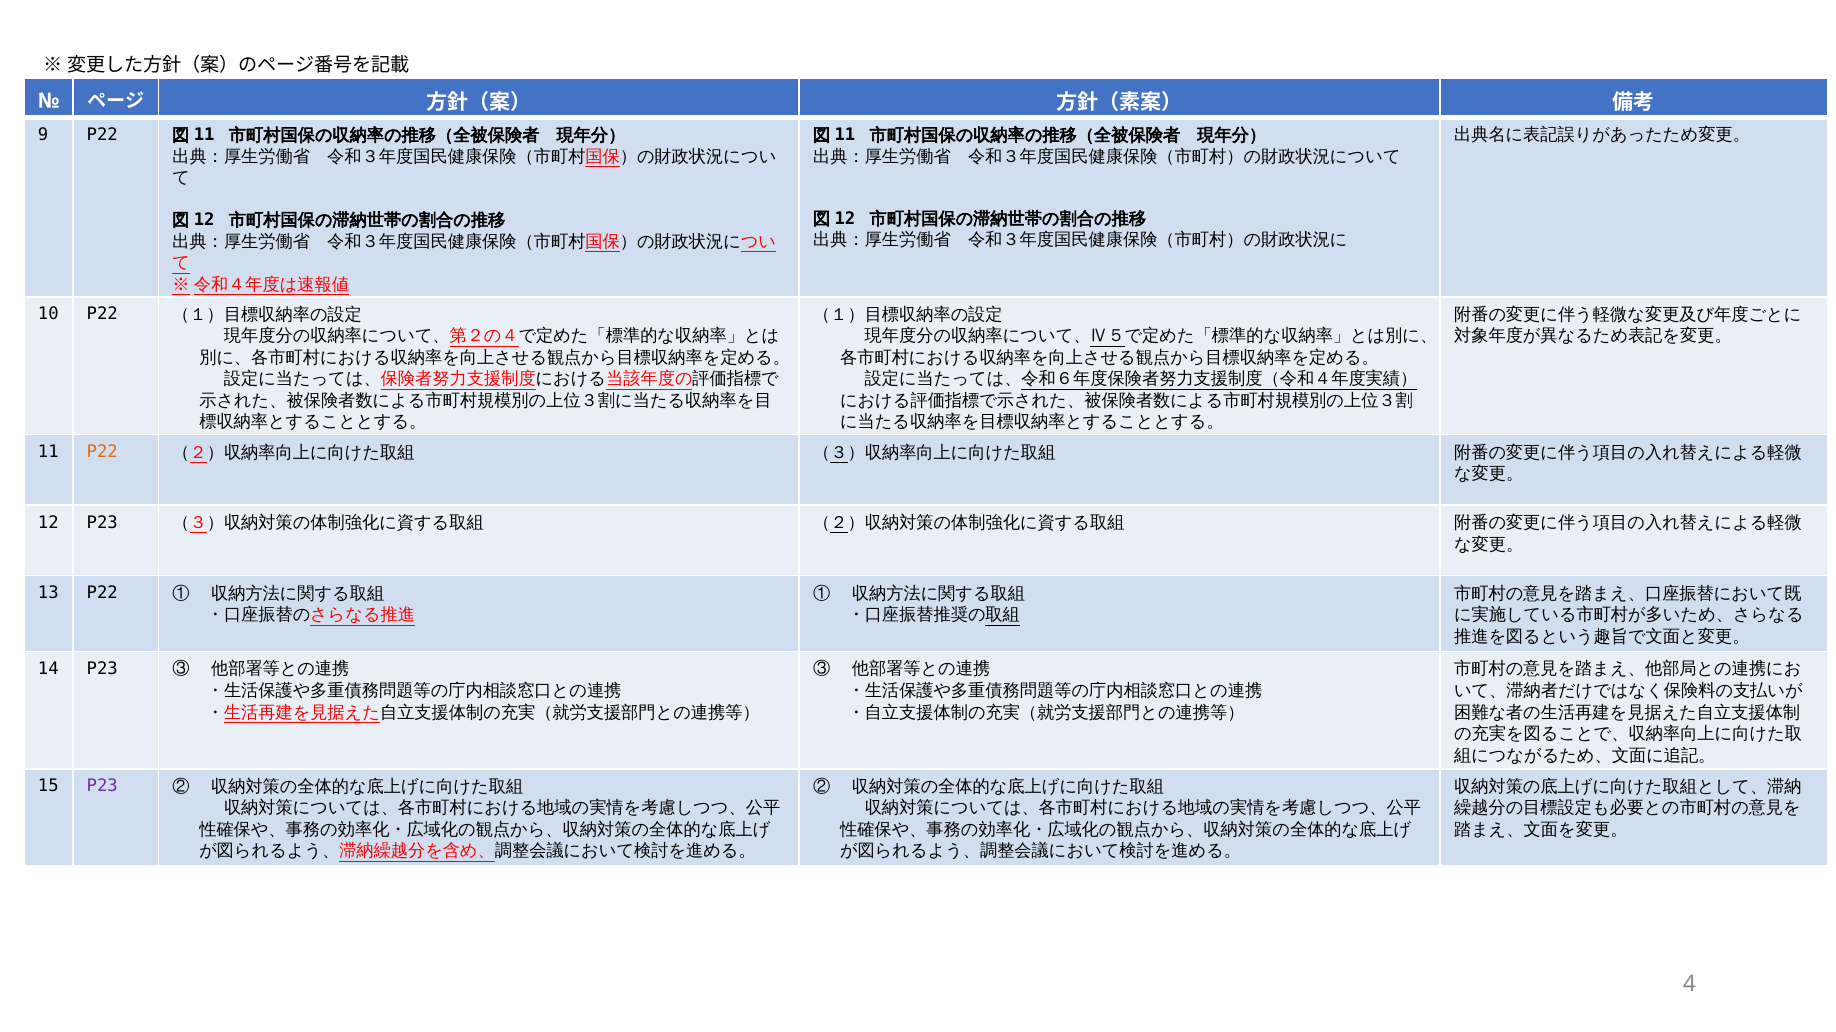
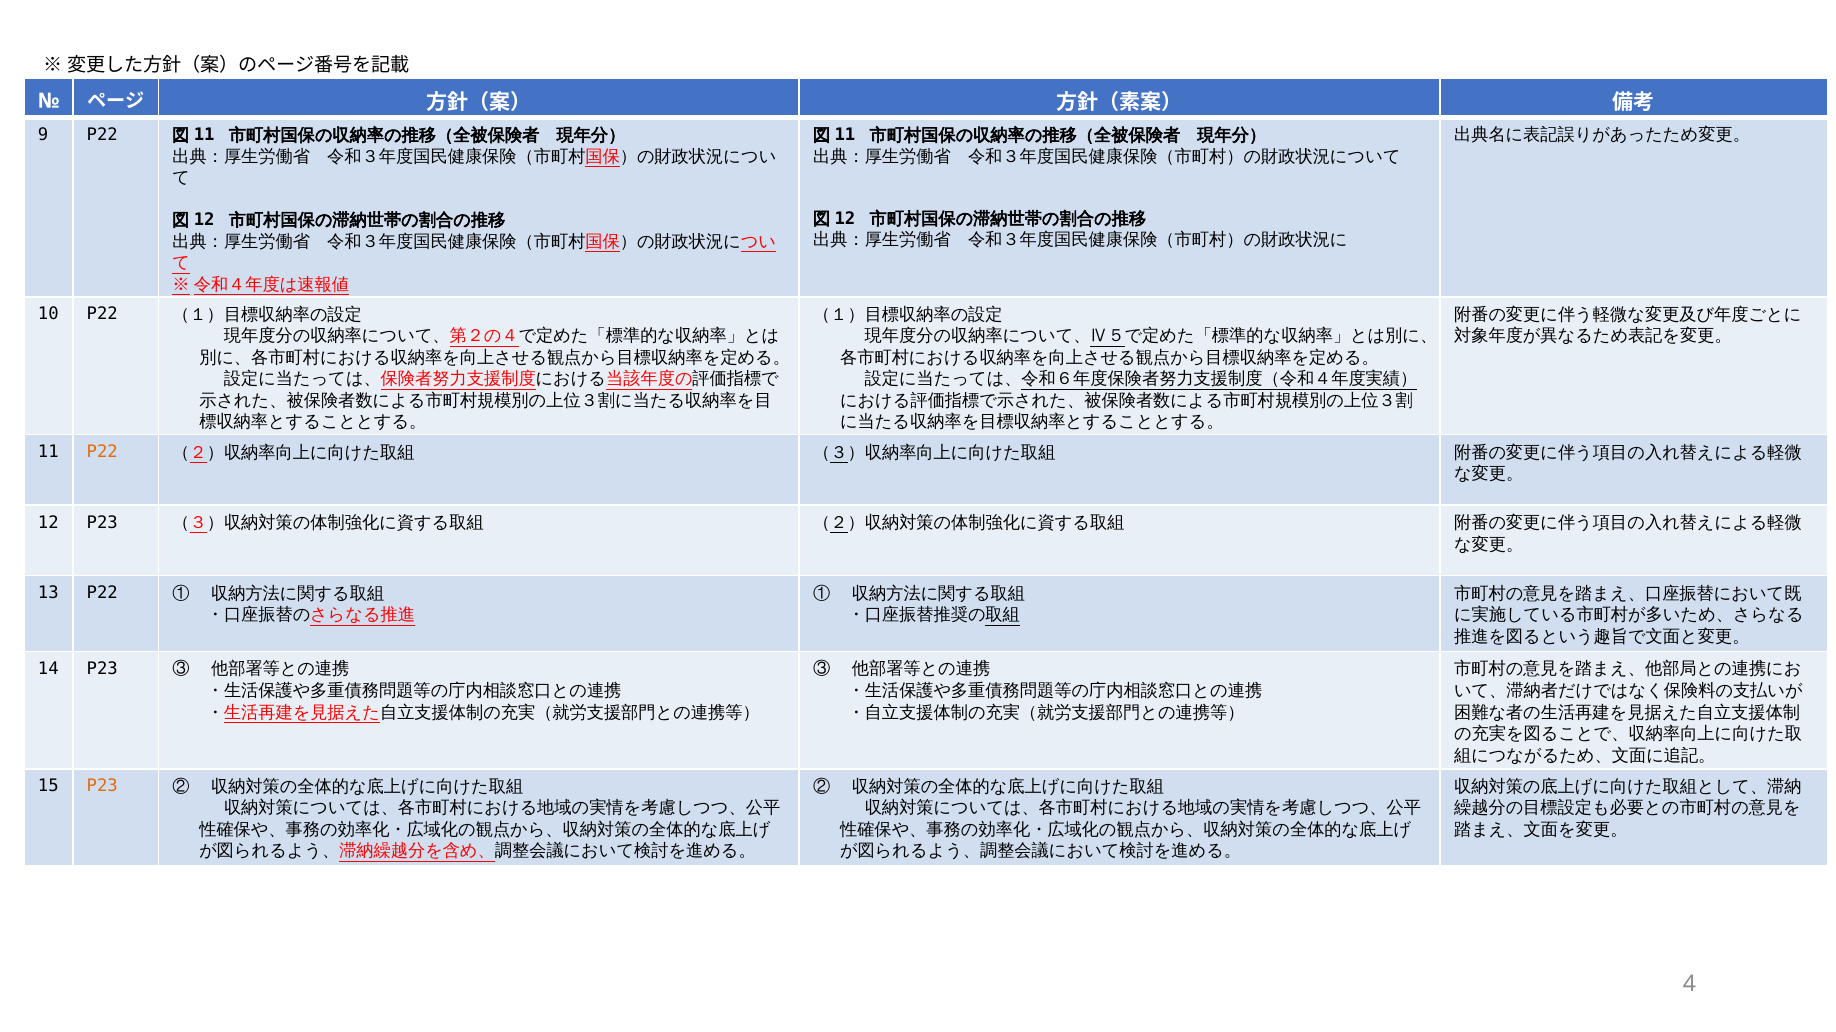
P23 colour: purple -> orange (102, 787)
